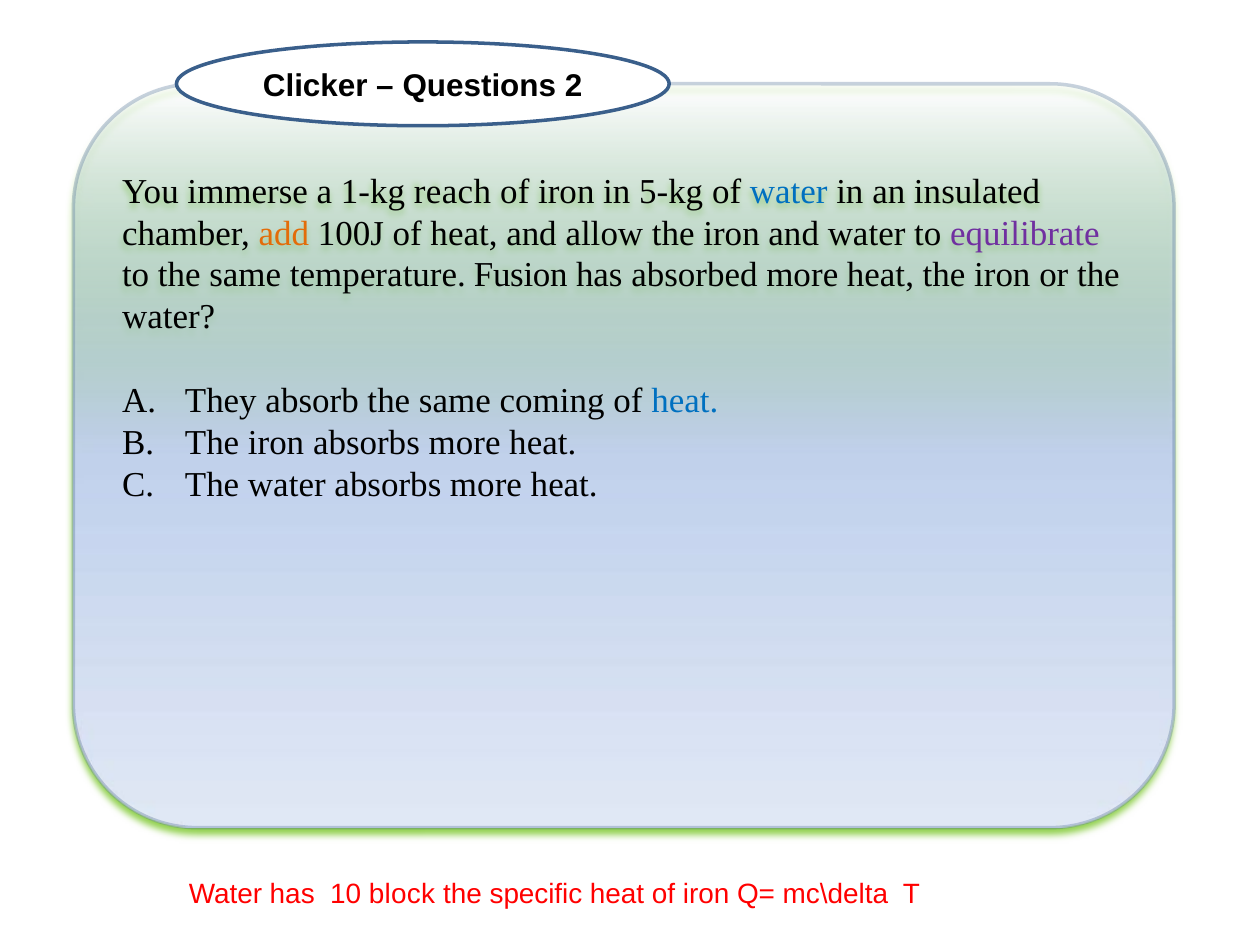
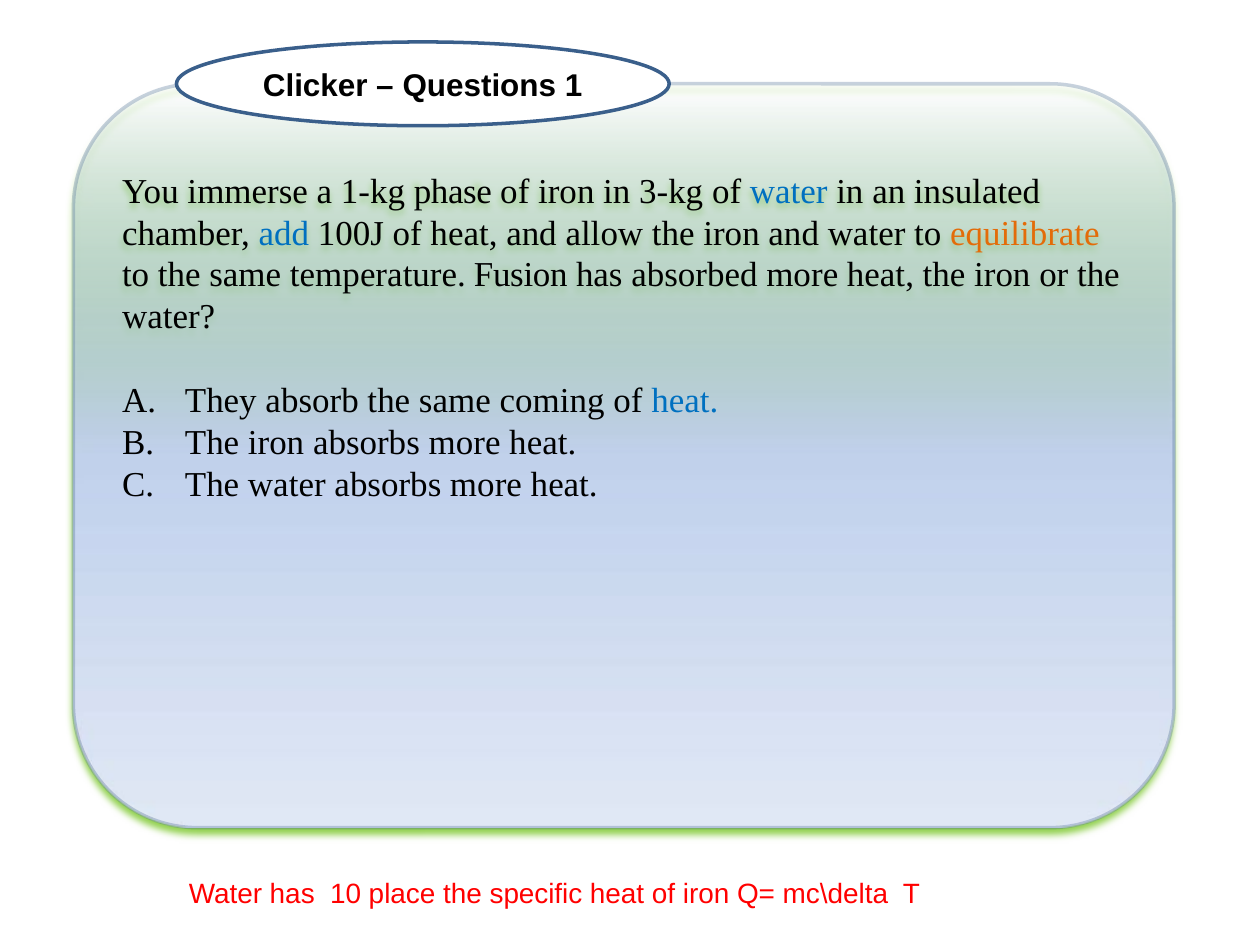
2: 2 -> 1 (574, 86)
reach: reach -> phase (453, 192)
5-kg: 5-kg -> 3-kg (671, 192)
add colour: orange -> blue (284, 234)
equilibrate colour: purple -> orange (1025, 234)
block: block -> place (402, 895)
